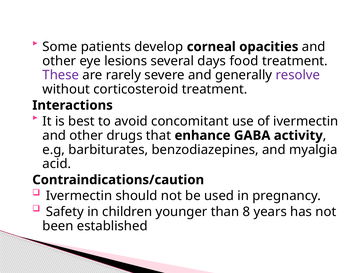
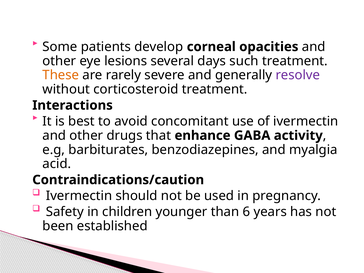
food: food -> such (244, 61)
These colour: purple -> orange (61, 75)
8: 8 -> 6 (246, 212)
